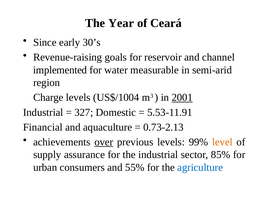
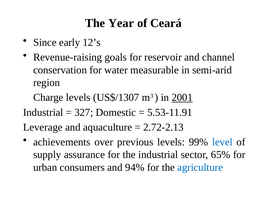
30’s: 30’s -> 12’s (92, 42)
implemented: implemented -> conservation (60, 70)
US$/1004: US$/1004 -> US$/1307 (116, 97)
Financial: Financial -> Leverage (43, 127)
0.73-2.13: 0.73-2.13 -> 2.72-2.13 (163, 127)
over underline: present -> none (104, 141)
level colour: orange -> blue (222, 141)
85%: 85% -> 65% (221, 154)
55%: 55% -> 94% (135, 167)
